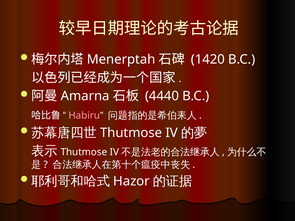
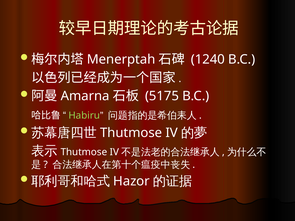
1420: 1420 -> 1240 (208, 59)
4440: 4440 -> 5175 (162, 96)
Habiru colour: pink -> light green (84, 116)
